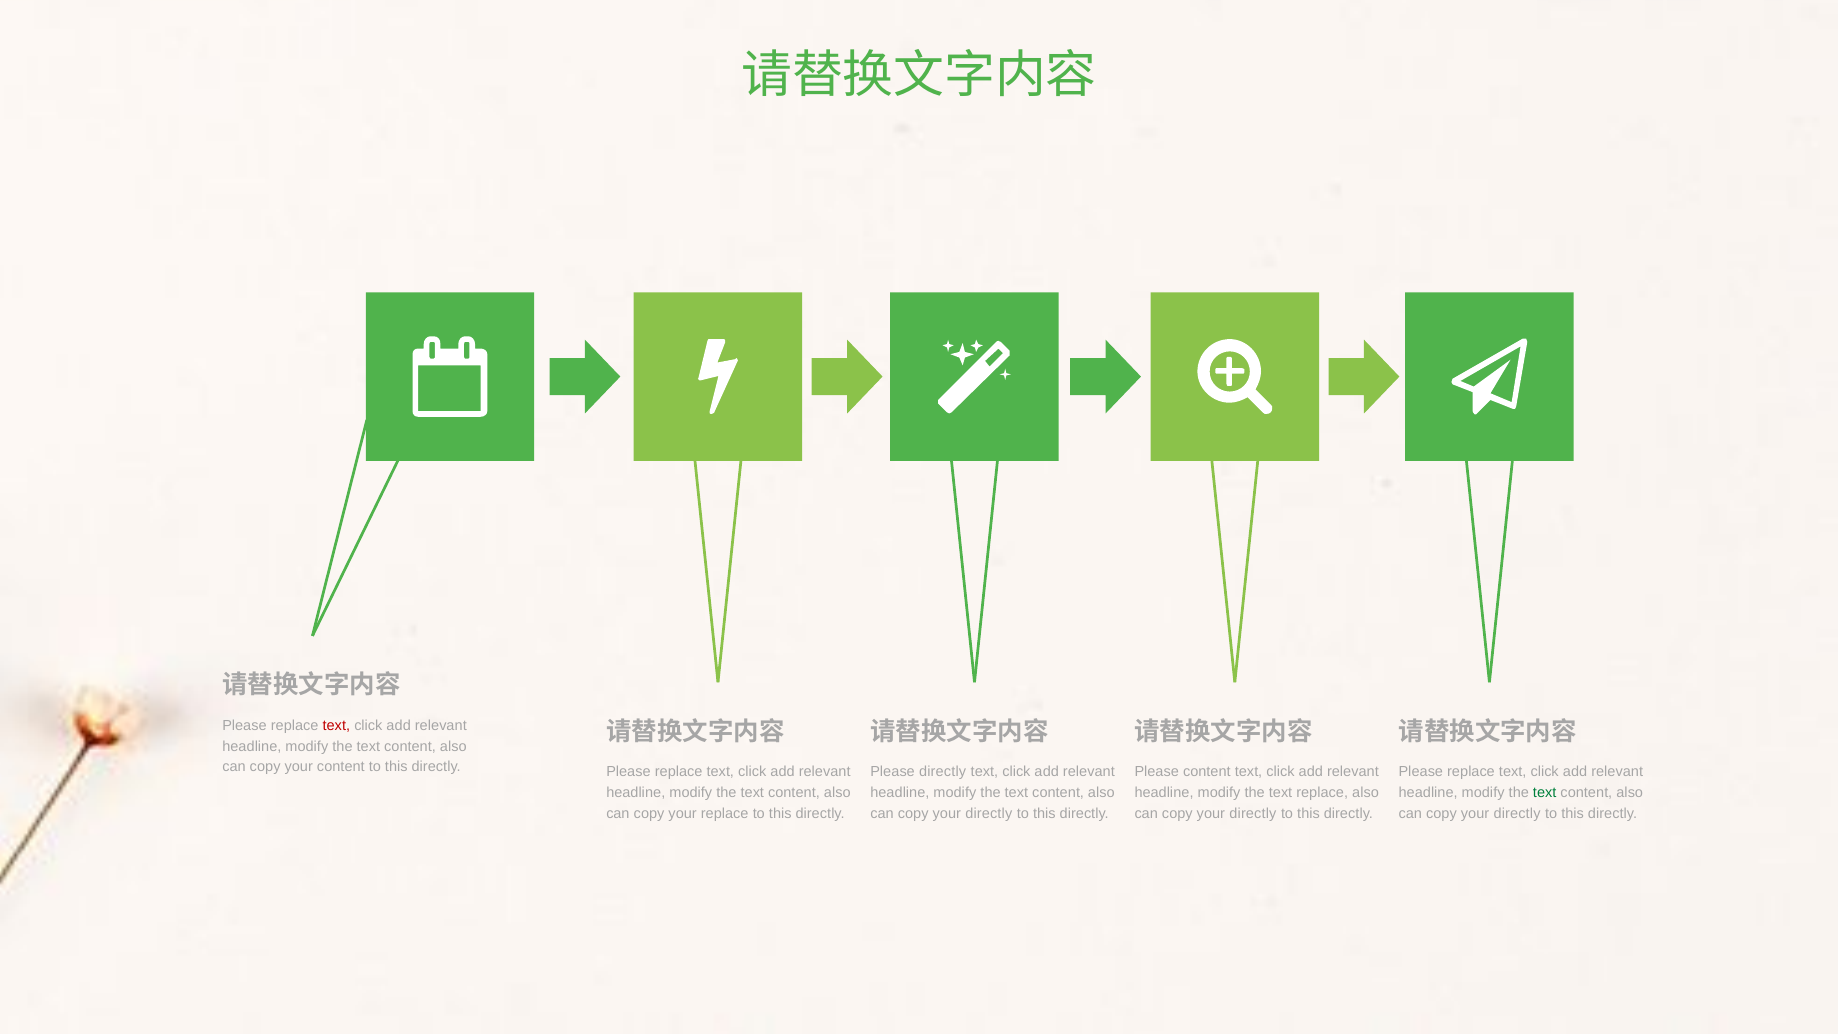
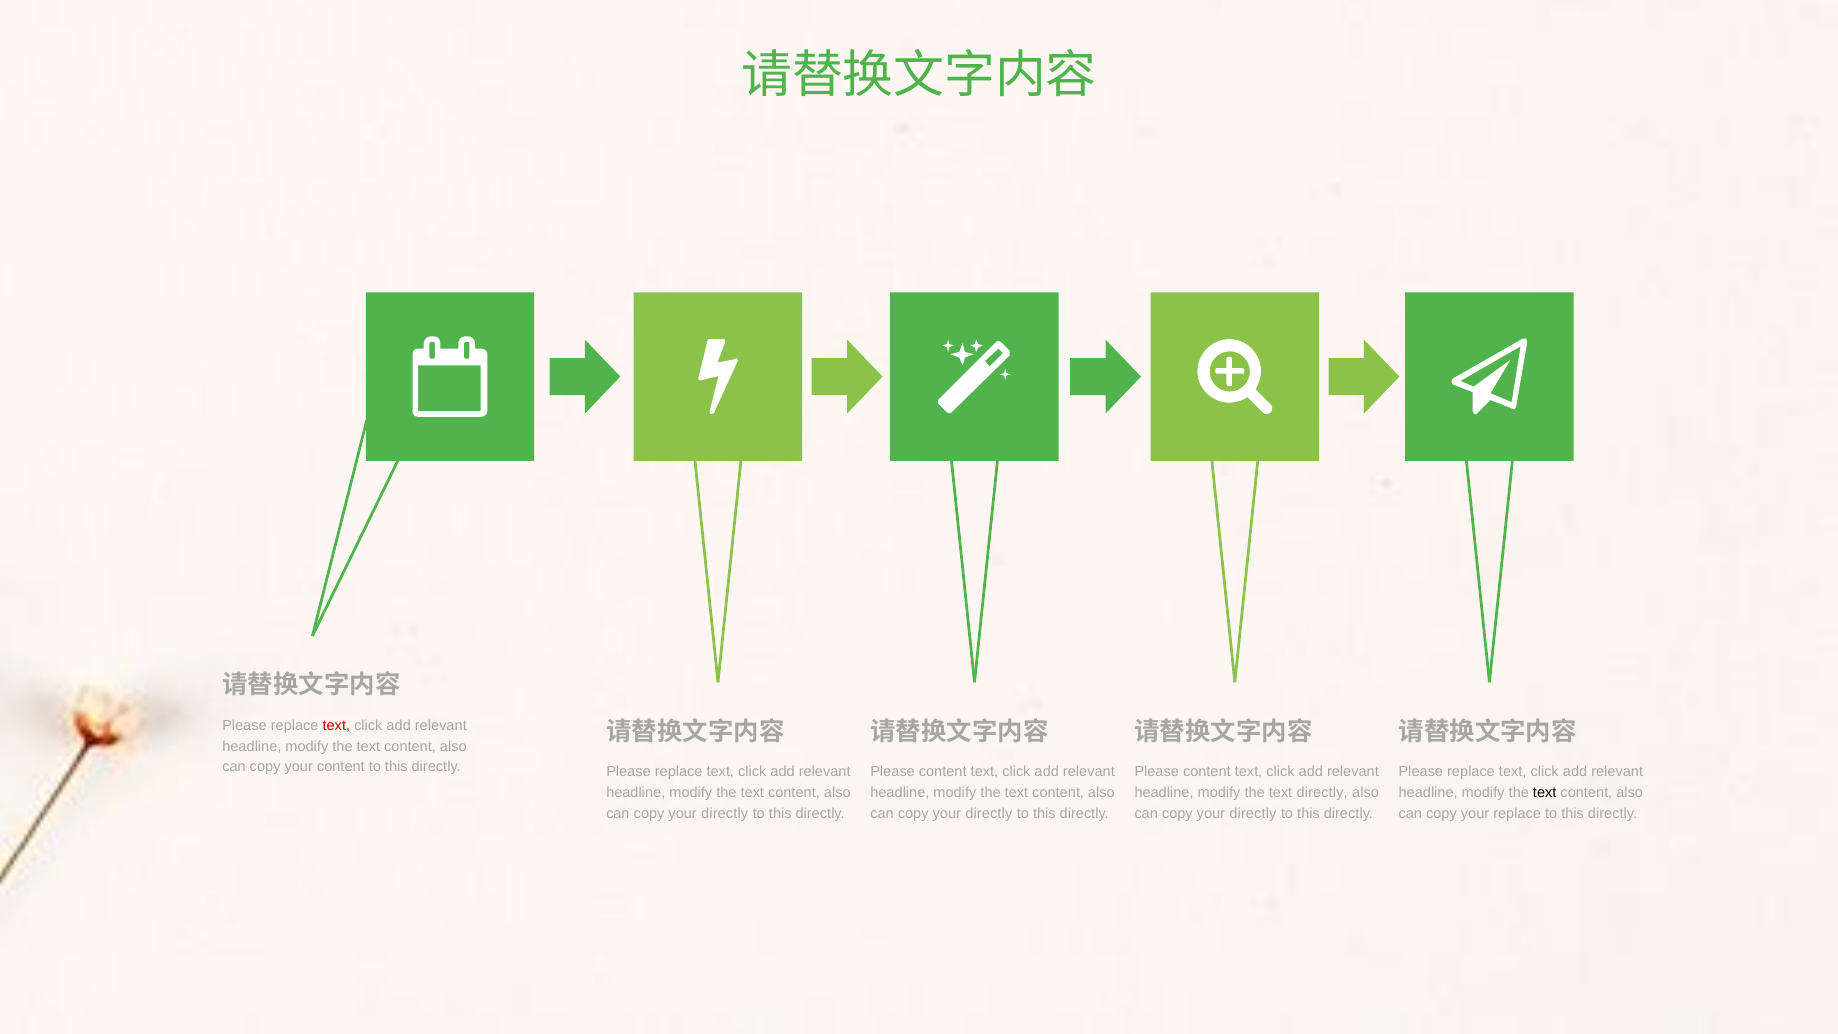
directly: directly -> content (943, 772)
text replace: replace -> directly (1322, 793)
text colour: green -> black (1545, 793)
replace: replace -> directly (725, 813)
directly: directly -> replace (1517, 813)
